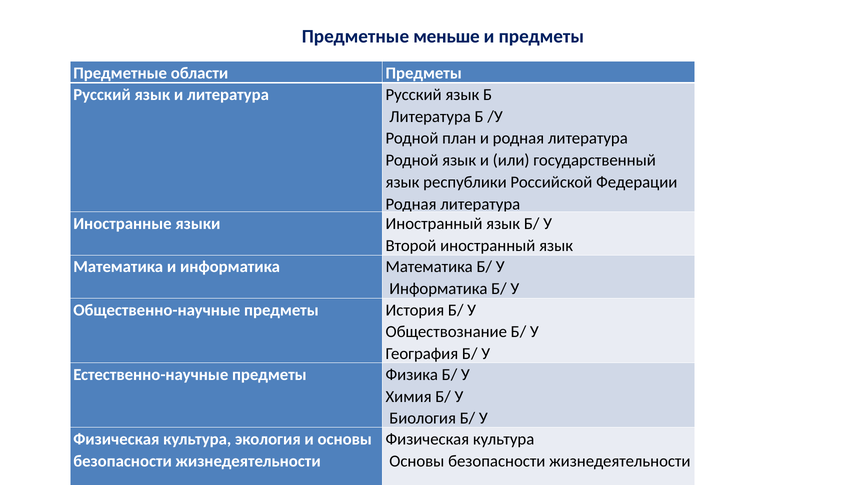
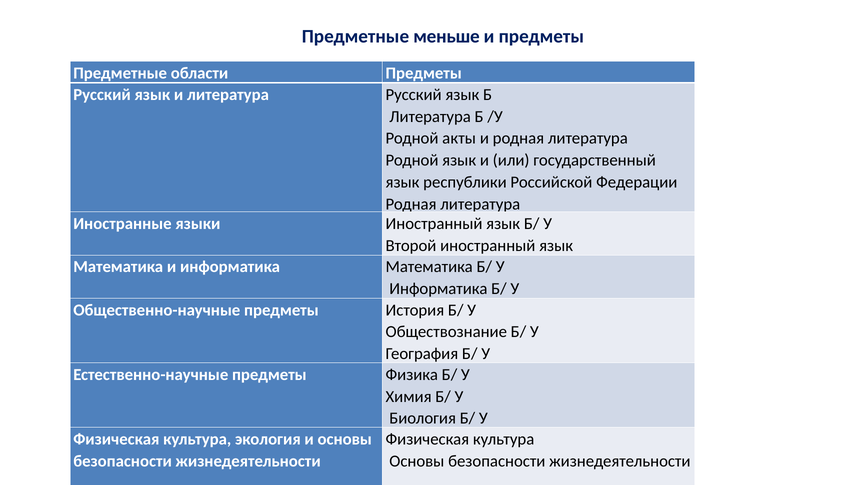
план: план -> акты (459, 138)
